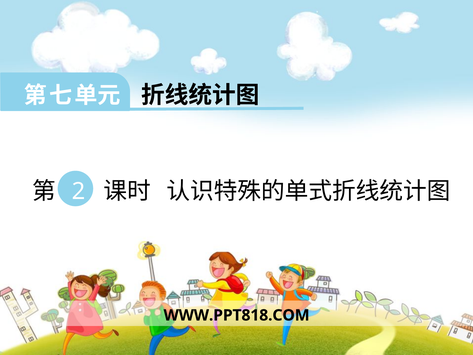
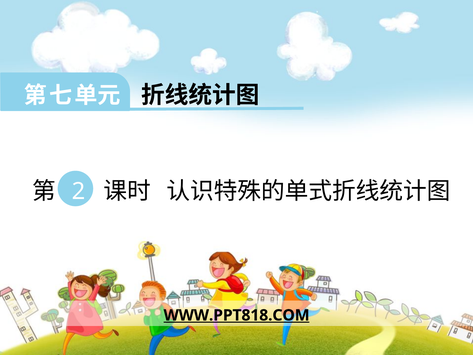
WWW.PPT818.COM underline: none -> present (237, 315)
